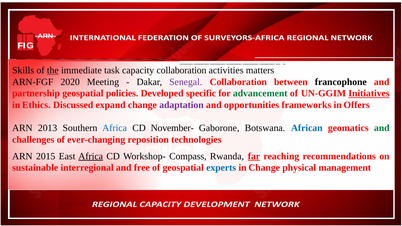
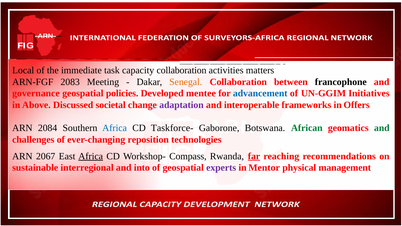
Skills: Skills -> Local (23, 70)
the underline: present -> none (53, 70)
2020: 2020 -> 2083 (70, 82)
Senegal colour: purple -> orange (186, 82)
partnership: partnership -> governance (36, 94)
specific: specific -> mentee (201, 94)
advancement colour: green -> blue (260, 94)
Initiatives underline: present -> none (369, 94)
Ethics: Ethics -> Above (36, 105)
expand: expand -> societal (111, 105)
opportunities: opportunities -> interoperable (252, 105)
2013: 2013 -> 2084 (48, 128)
November-: November- -> Taskforce- (172, 128)
African colour: blue -> green (307, 128)
2015: 2015 -> 2067 (46, 156)
free: free -> into (142, 168)
experts colour: blue -> purple (221, 168)
in Change: Change -> Mentor (264, 168)
